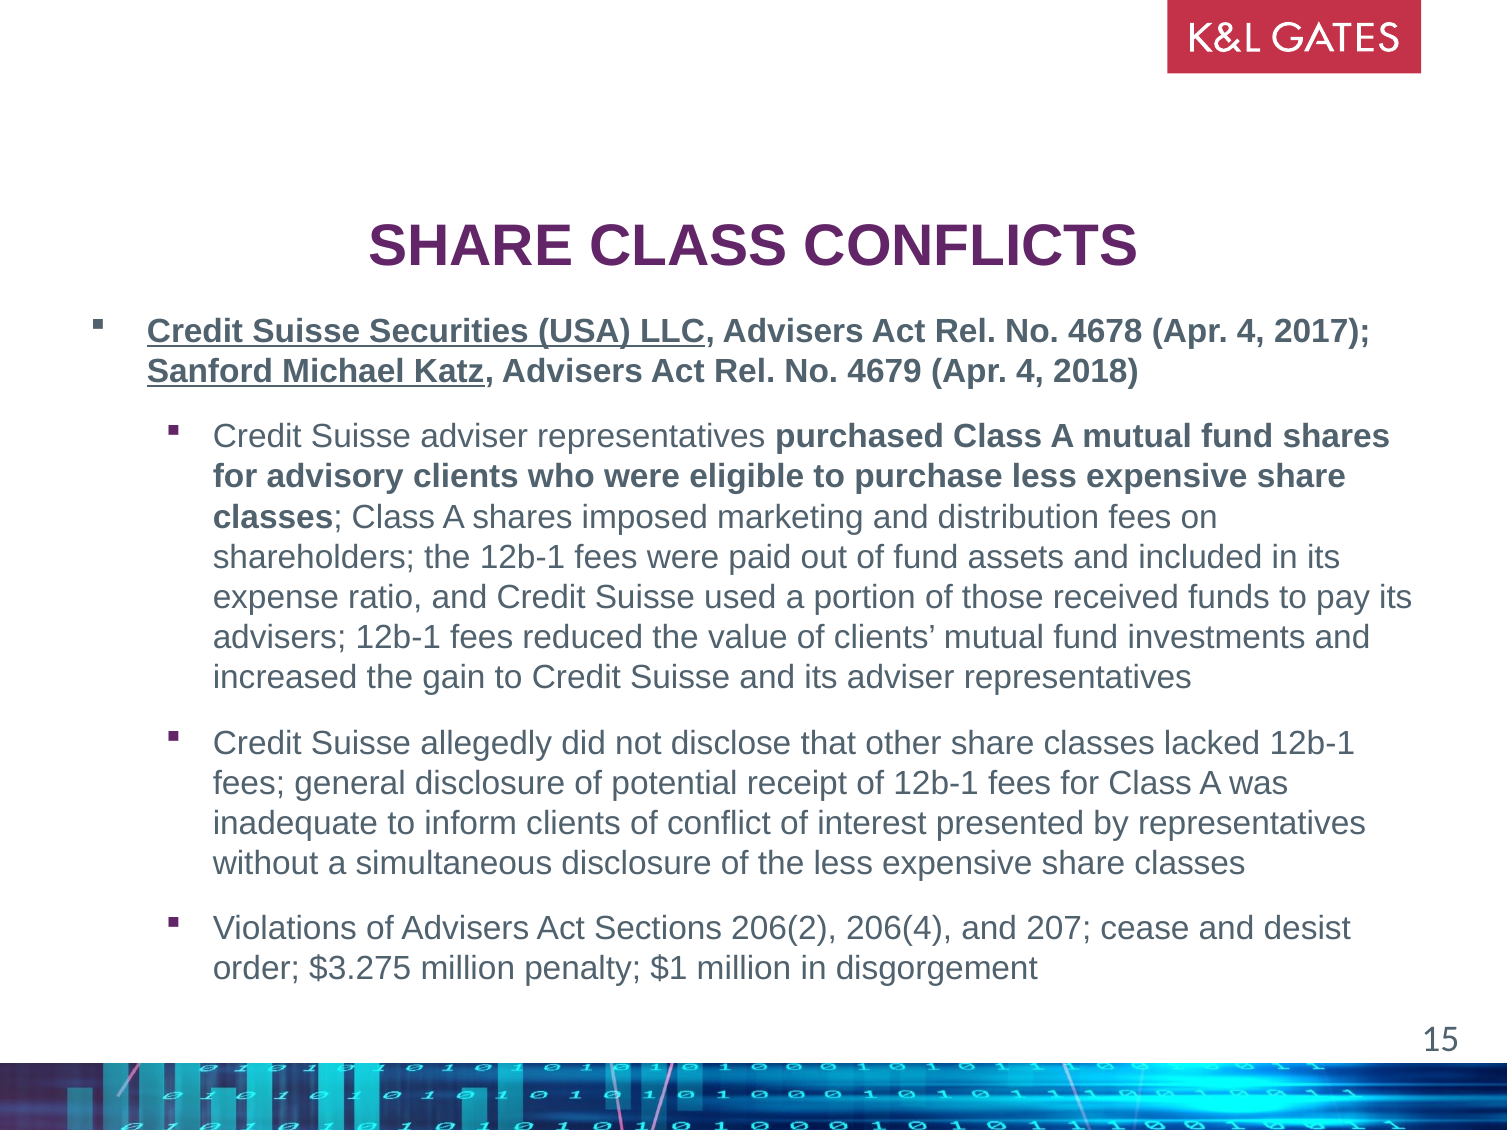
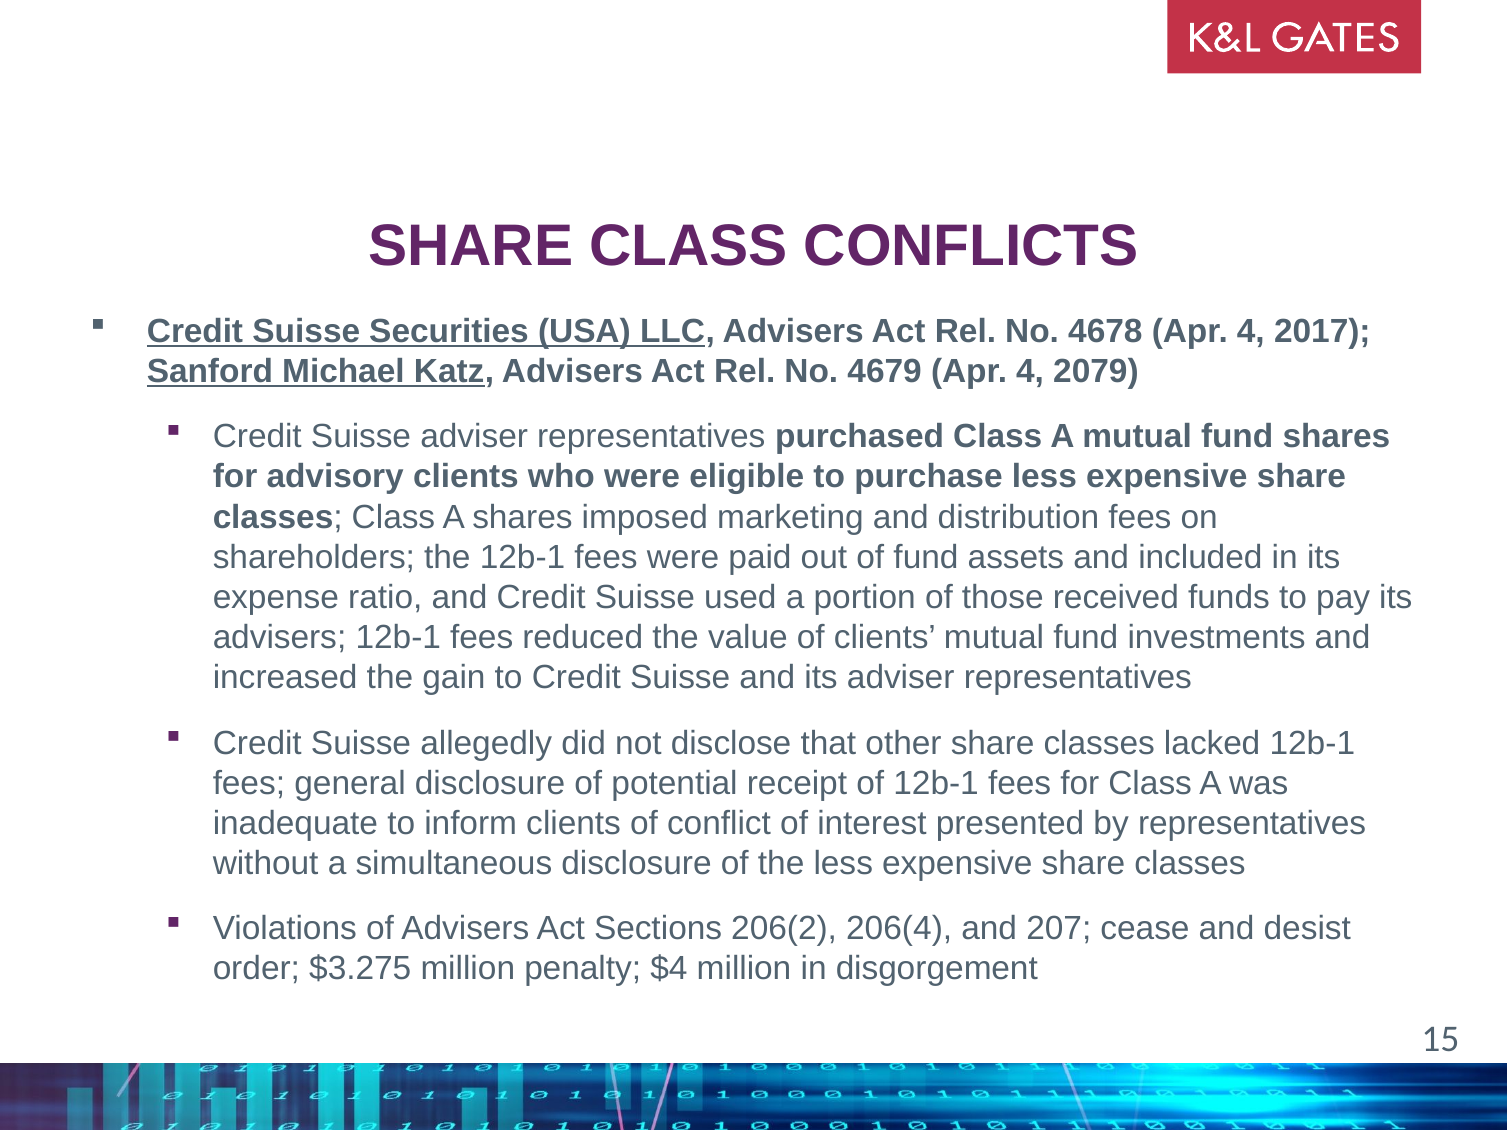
2018: 2018 -> 2079 (1096, 372)
$1: $1 -> $4 (669, 969)
